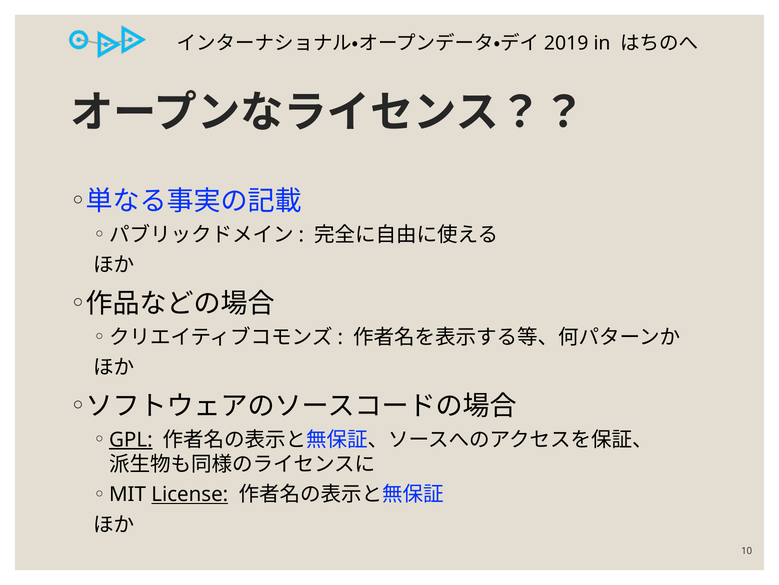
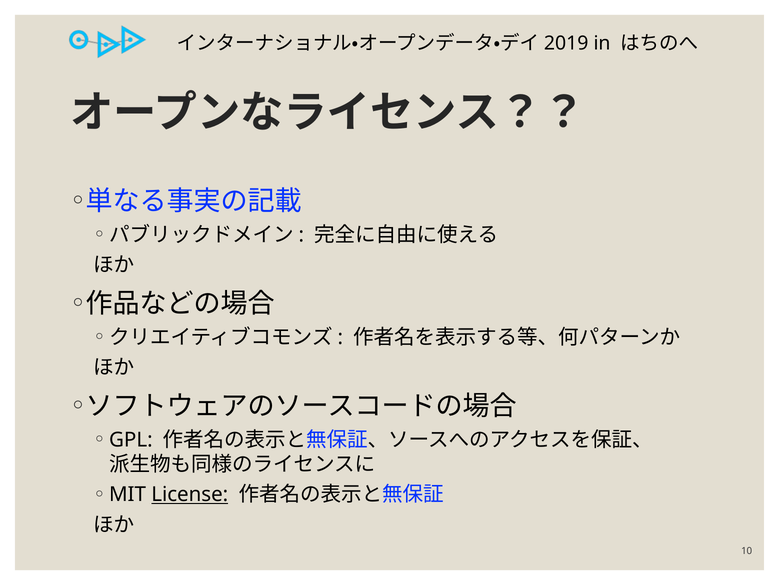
GPL underline: present -> none (131, 439)
